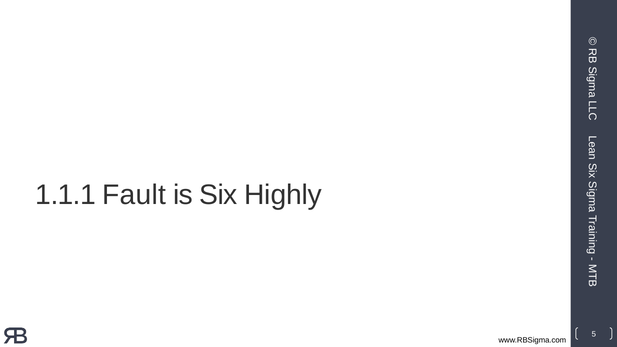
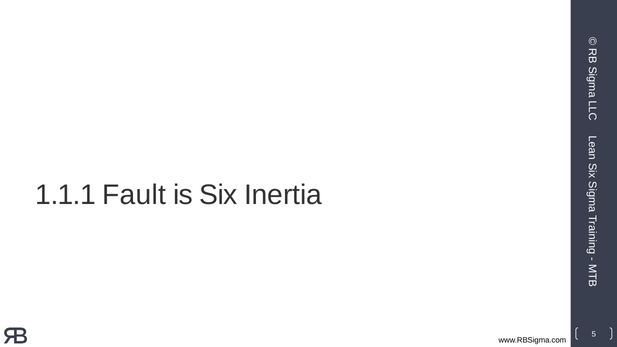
Highly: Highly -> Inertia (283, 195)
